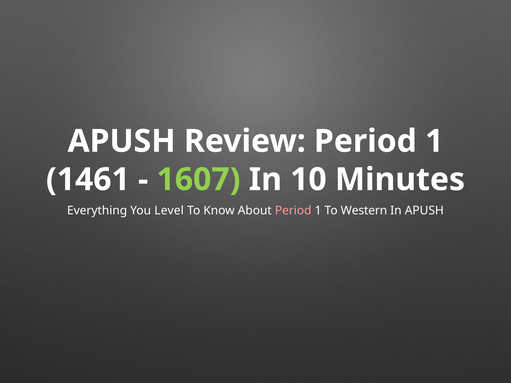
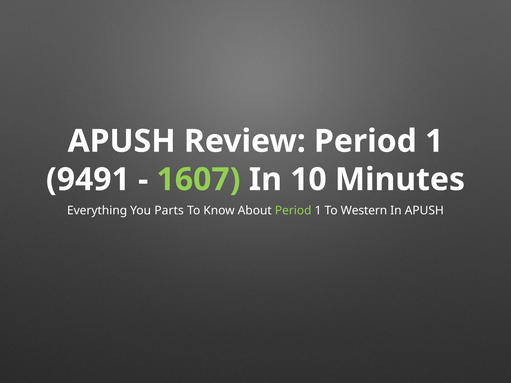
1461: 1461 -> 9491 (88, 180)
Level: Level -> Parts (169, 211)
Period colour: pink -> light green (293, 211)
